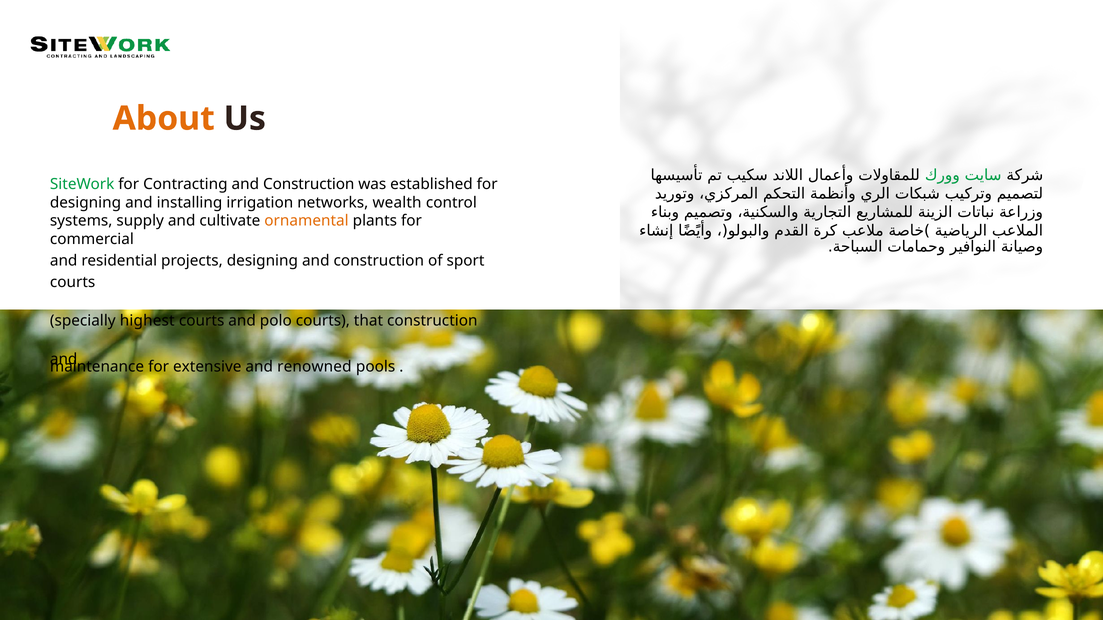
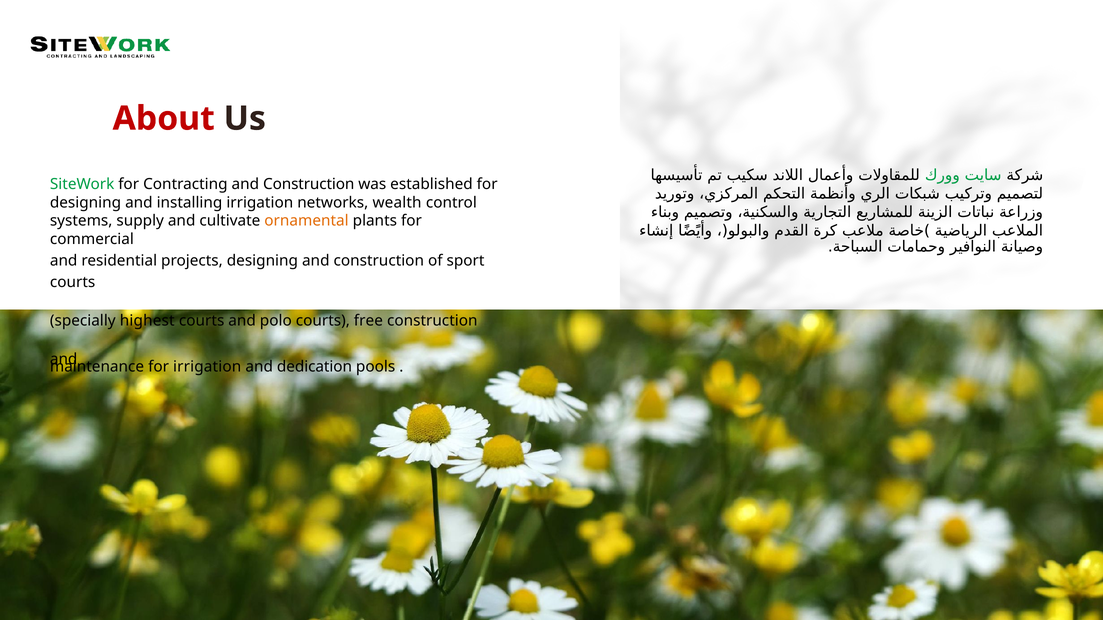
About colour: orange -> red (164, 119)
that: that -> free (368, 321)
for extensive: extensive -> irrigation (207, 367)
renowned: renowned -> dedication (315, 367)
